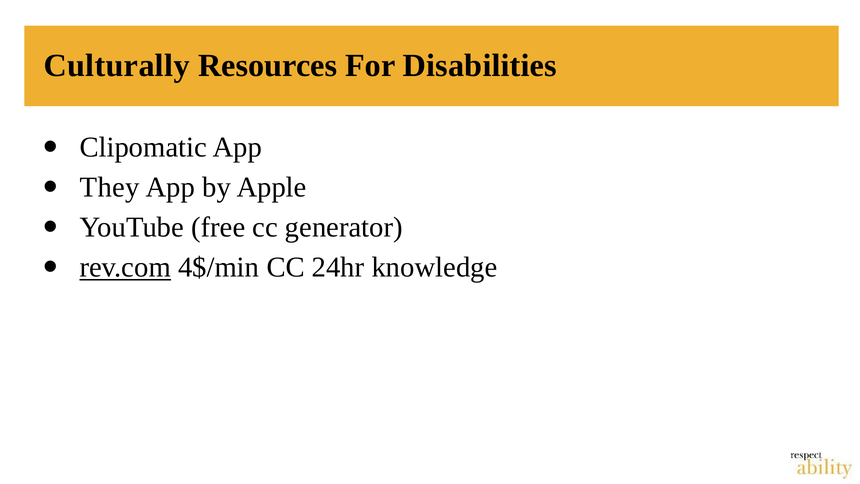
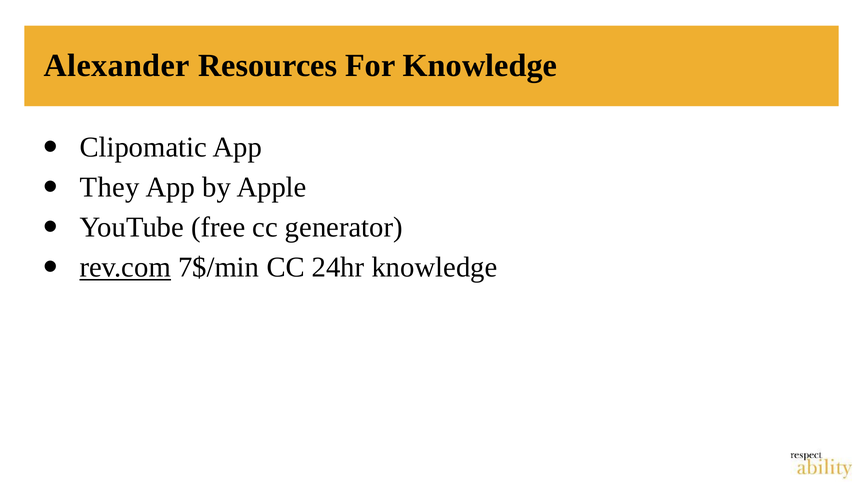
Culturally: Culturally -> Alexander (117, 66)
For Disabilities: Disabilities -> Knowledge (480, 66)
4$/min: 4$/min -> 7$/min (219, 267)
